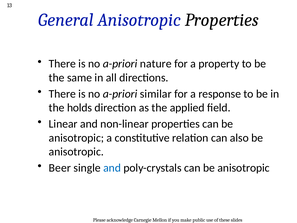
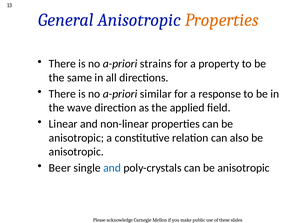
Properties colour: black -> orange (222, 20)
nature: nature -> strains (156, 64)
holds: holds -> wave (79, 108)
